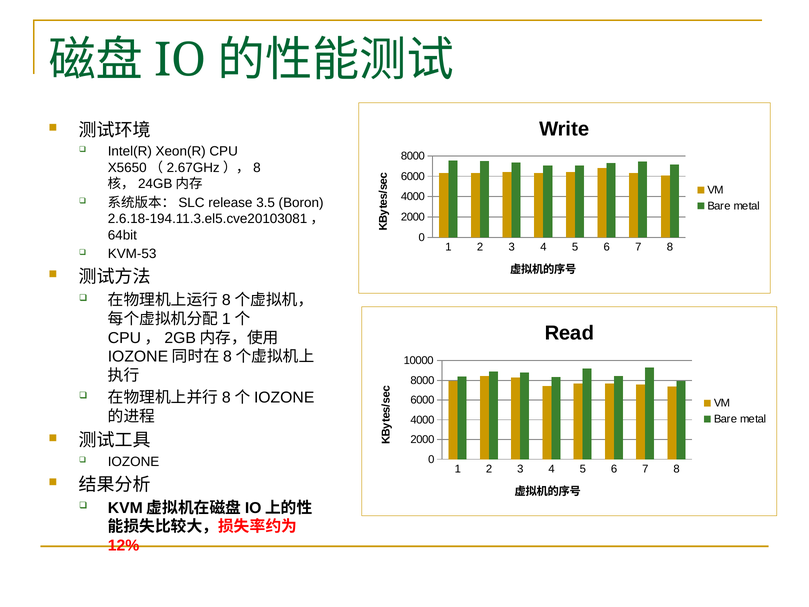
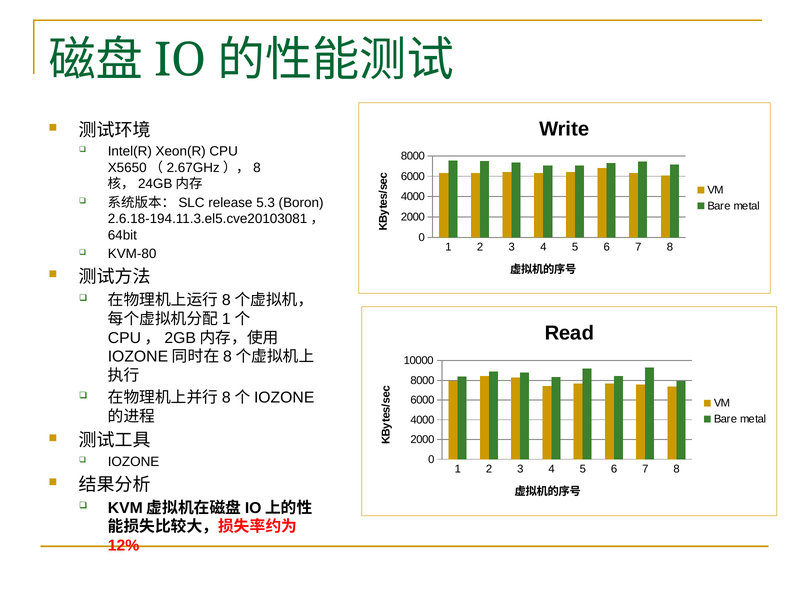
3.5: 3.5 -> 5.3 (266, 203)
KVM-53: KVM-53 -> KVM-80 (132, 254)
